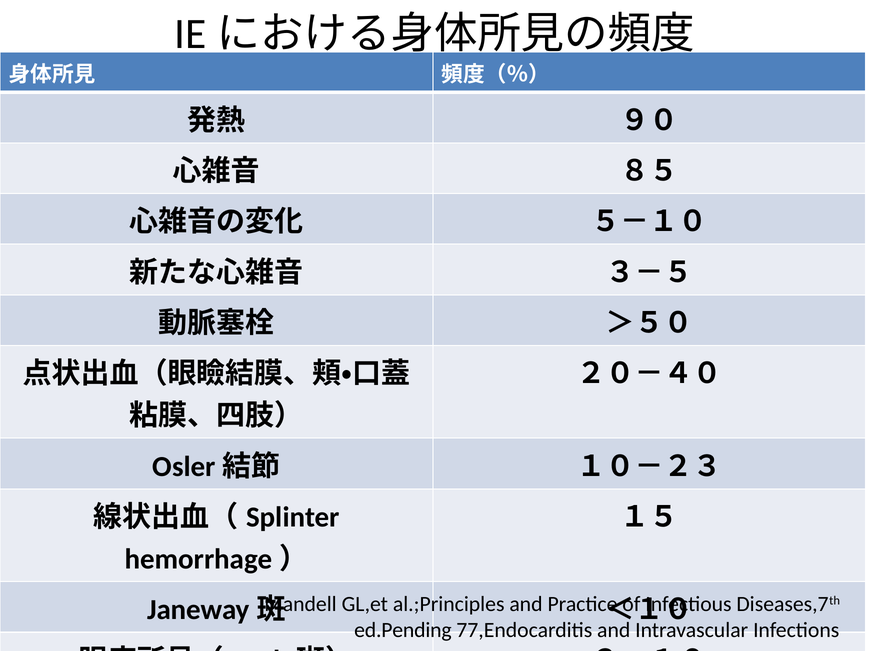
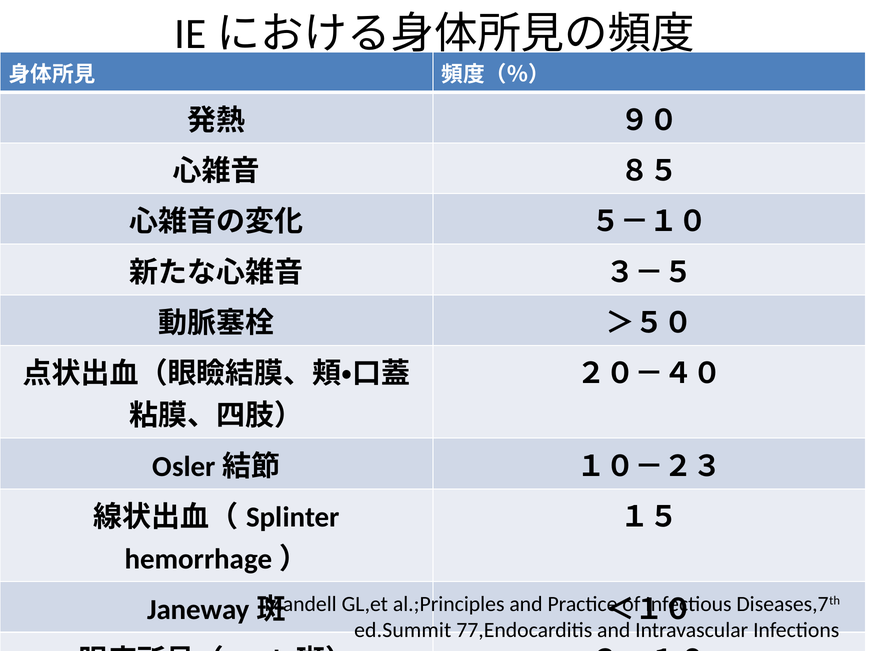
ed.Pending: ed.Pending -> ed.Summit (403, 631)
